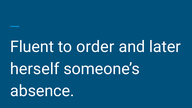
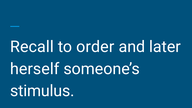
Fluent: Fluent -> Recall (32, 47)
absence: absence -> stimulus (42, 91)
